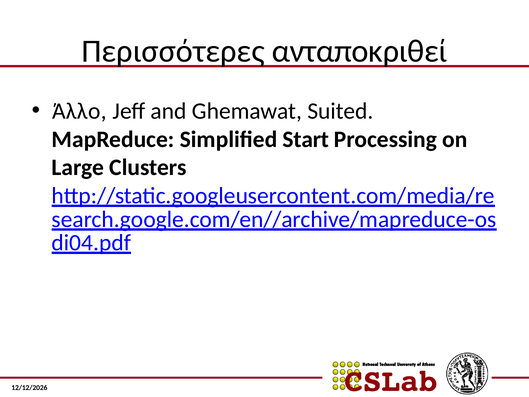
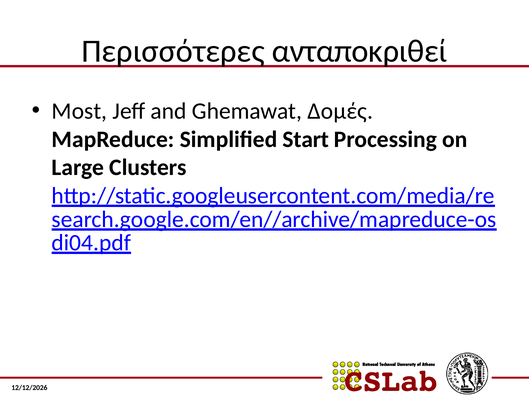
Άλλο: Άλλο -> Most (79, 111)
Suited: Suited -> Δομές (340, 111)
